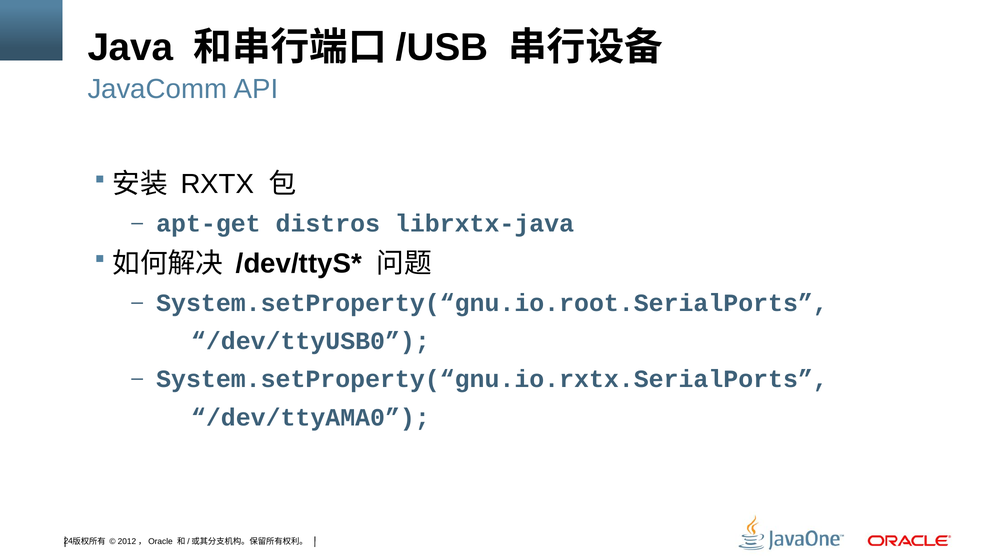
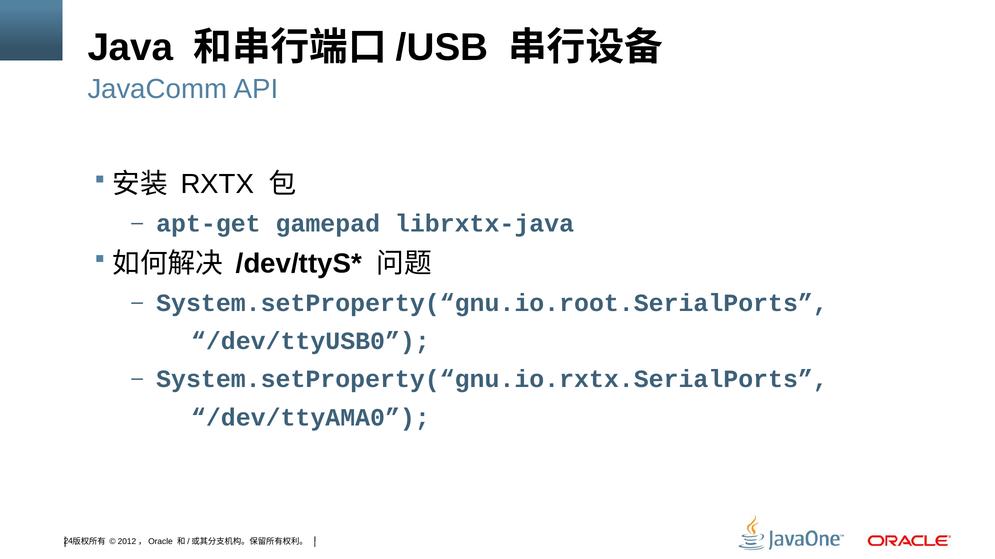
distros: distros -> gamepad (328, 224)
